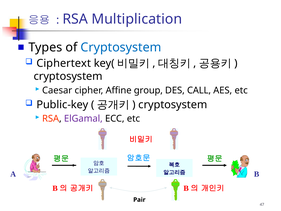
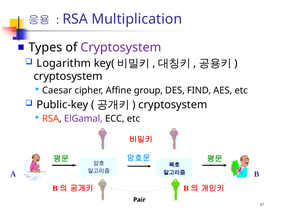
Cryptosystem colour: blue -> purple (121, 47)
Ciphertext: Ciphertext -> Logarithm (64, 63)
CALL: CALL -> FIND (199, 90)
